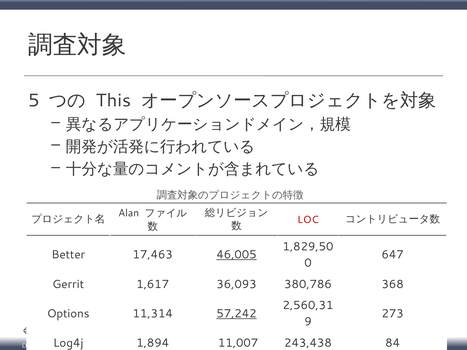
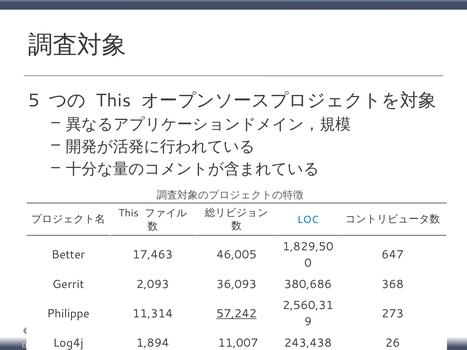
Alan: Alan -> This (129, 213)
LOC colour: red -> blue (308, 220)
46,005 underline: present -> none (236, 255)
1,617: 1,617 -> 2,093 (153, 284)
380,786: 380,786 -> 380,686 (308, 284)
Options: Options -> Philippe (68, 314)
84: 84 -> 26 (393, 343)
